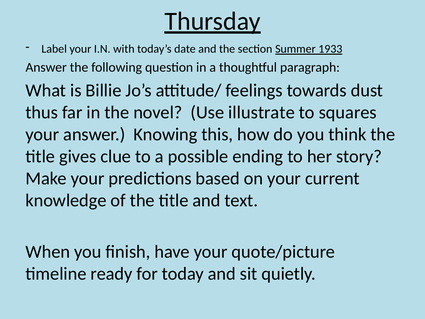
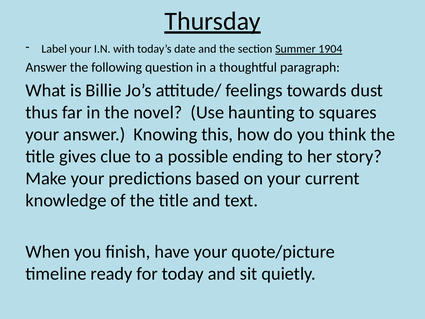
1933: 1933 -> 1904 (330, 49)
illustrate: illustrate -> haunting (262, 112)
